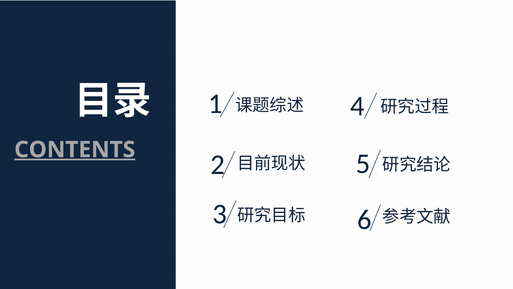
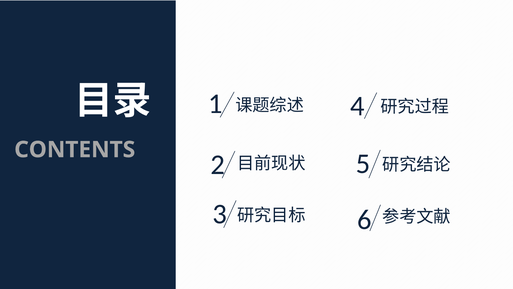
CONTENTS underline: present -> none (75, 149)
